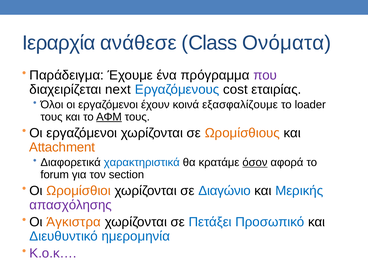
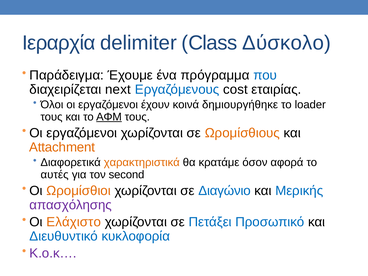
ανάθεσε: ανάθεσε -> delimiter (138, 43)
Ονόματα: Ονόματα -> Δύσκολο (287, 43)
που colour: purple -> blue (265, 75)
εξασφαλίζουμε: εξασφαλίζουμε -> δημιουργήθηκε (240, 105)
χαρακτηριστικά colour: blue -> orange (142, 162)
όσον underline: present -> none (255, 162)
forum: forum -> αυτές (55, 175)
section: section -> second (127, 175)
Άγκιστρα: Άγκιστρα -> Ελάχιστο (74, 222)
ημερομηνία: ημερομηνία -> κυκλοφορία (136, 236)
